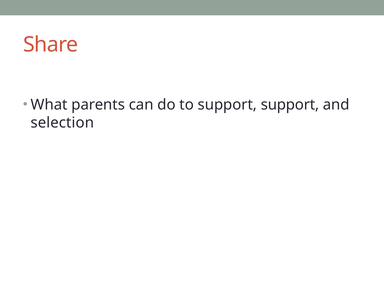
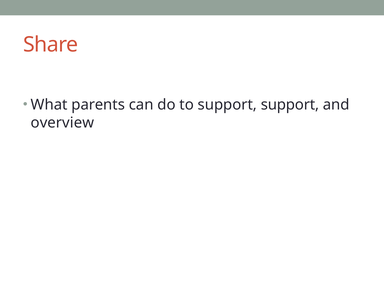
selection: selection -> overview (62, 123)
